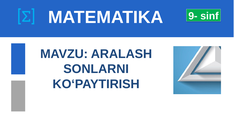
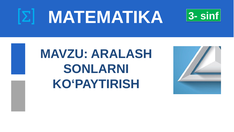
9-: 9- -> 3- (193, 16)
